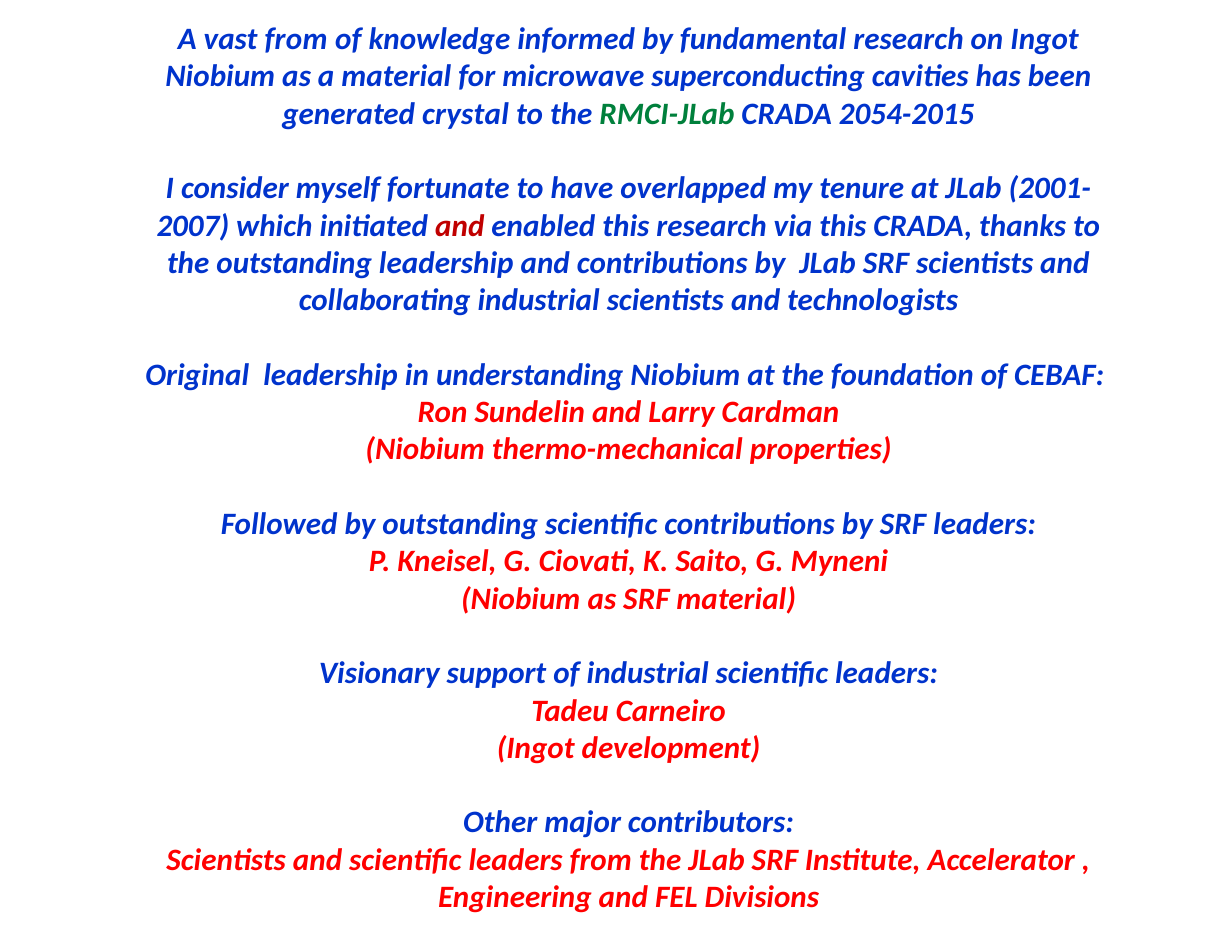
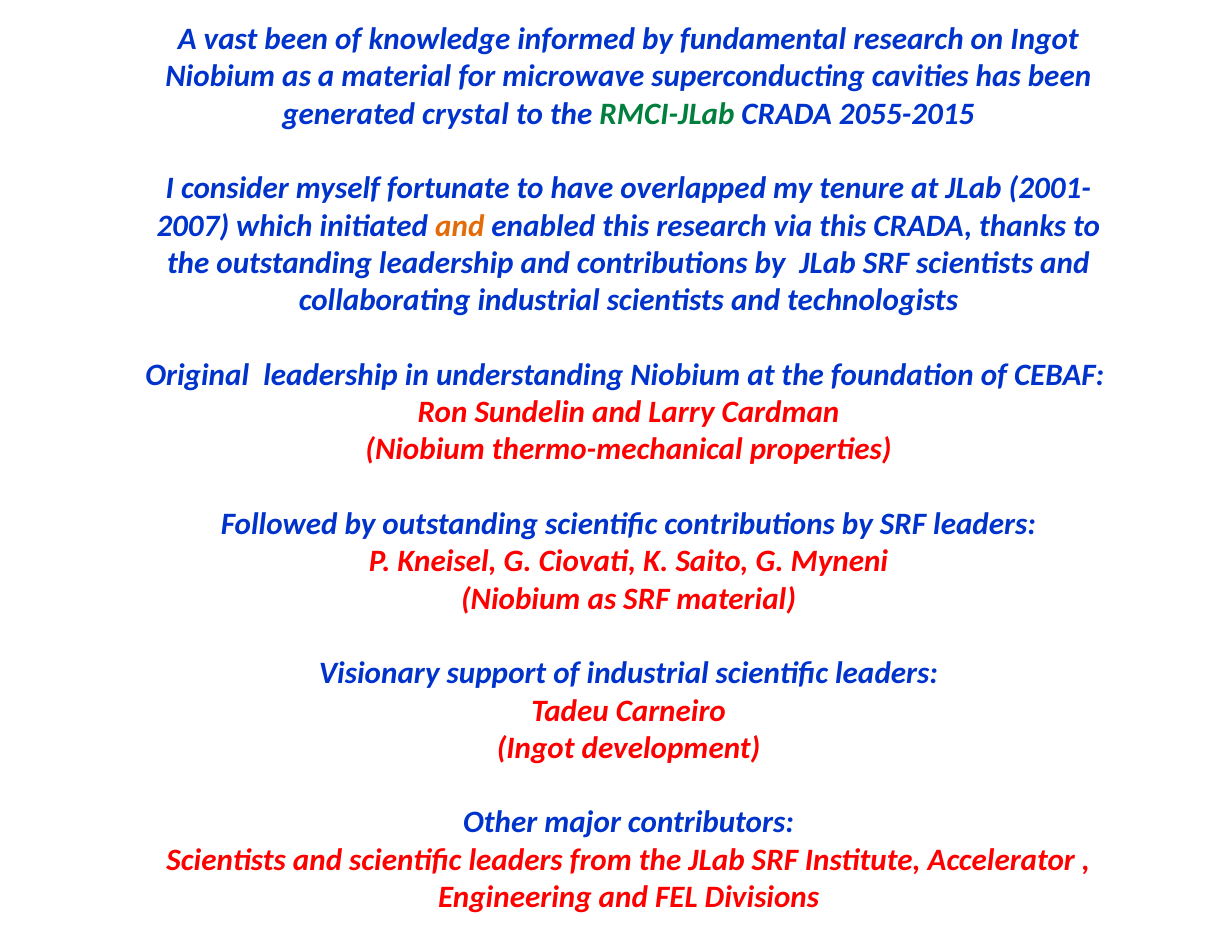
vast from: from -> been (296, 39)
2054-2015: 2054-2015 -> 2055-2015 (907, 114)
and colour: red -> orange (460, 226)
